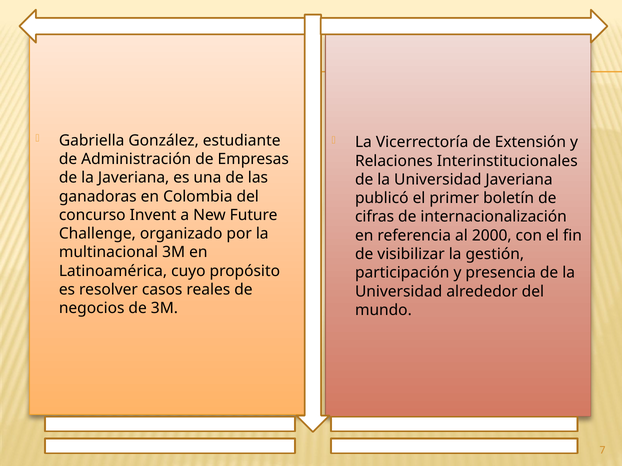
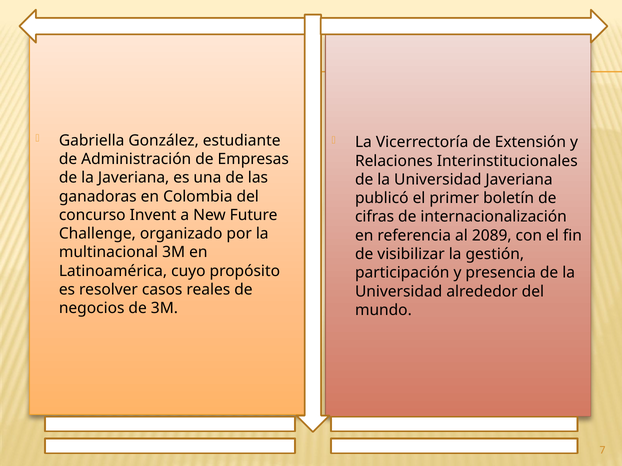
2000: 2000 -> 2089 (492, 236)
